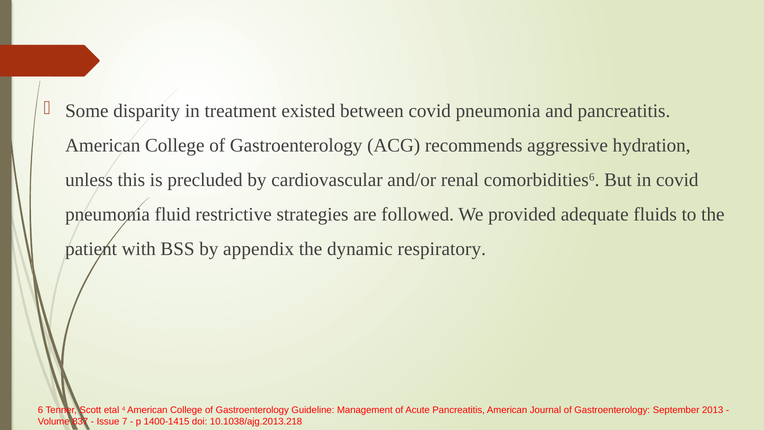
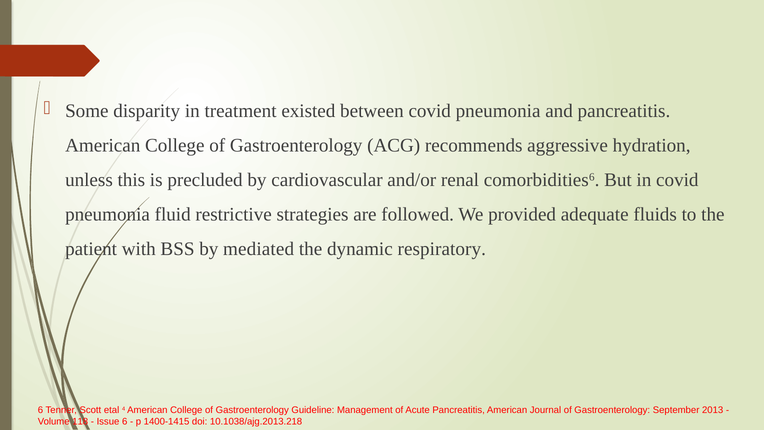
appendix: appendix -> mediated (259, 249)
837: 837 -> 118 (80, 421)
Issue 7: 7 -> 6 (125, 421)
